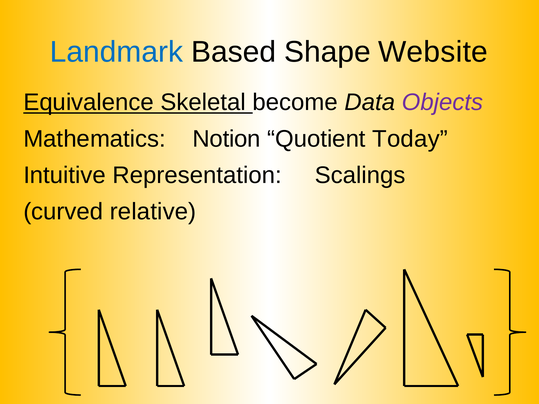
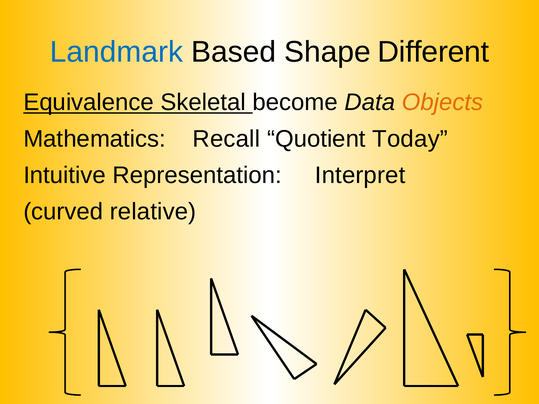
Website: Website -> Different (433, 52)
Objects colour: purple -> orange (442, 102)
Notion: Notion -> Recall (226, 139)
Scalings: Scalings -> Interpret (360, 175)
